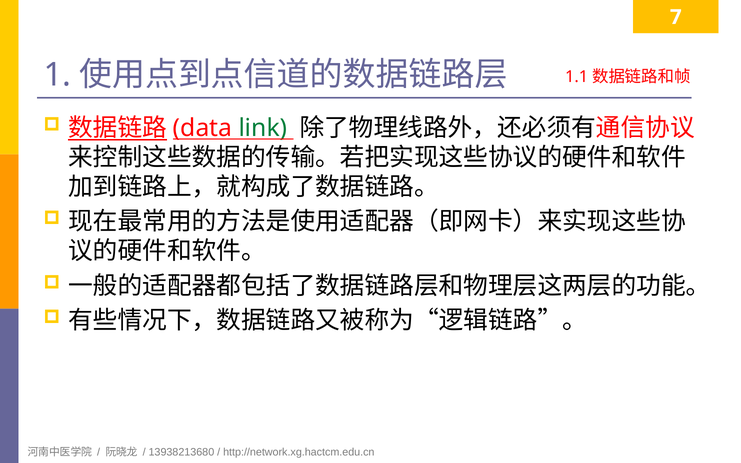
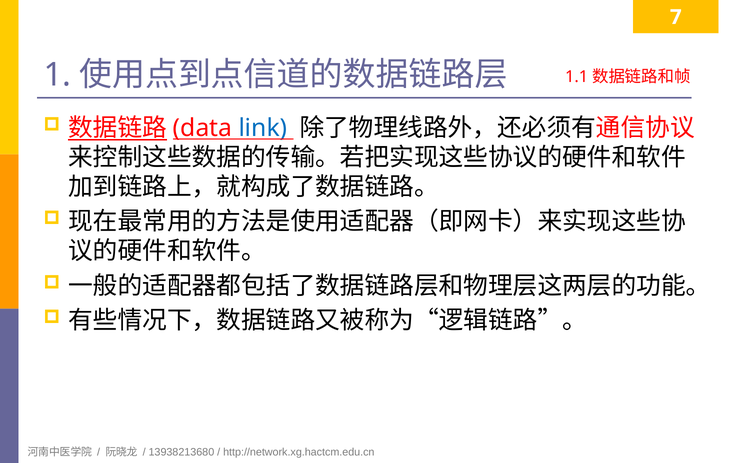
link colour: green -> blue (263, 128)
